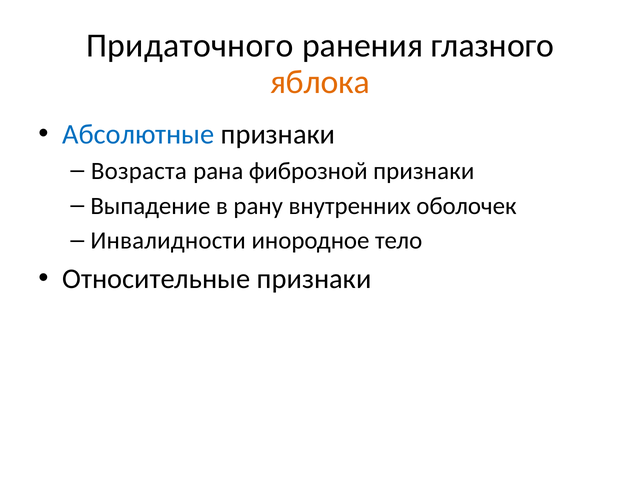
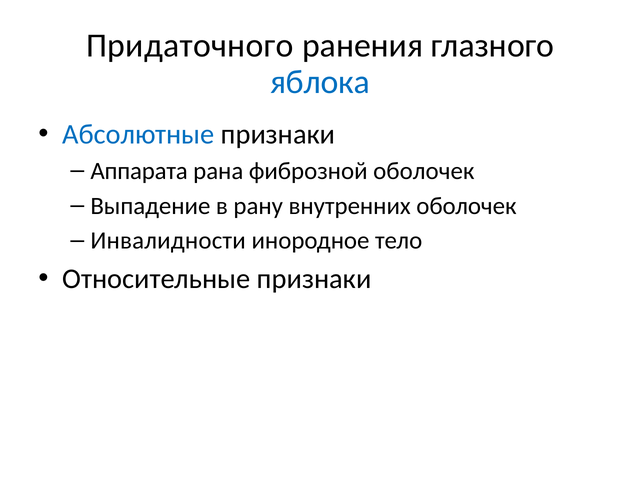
яблока colour: orange -> blue (320, 82)
Возраста: Возраста -> Аппарата (139, 171)
фиброзной признаки: признаки -> оболочек (424, 171)
